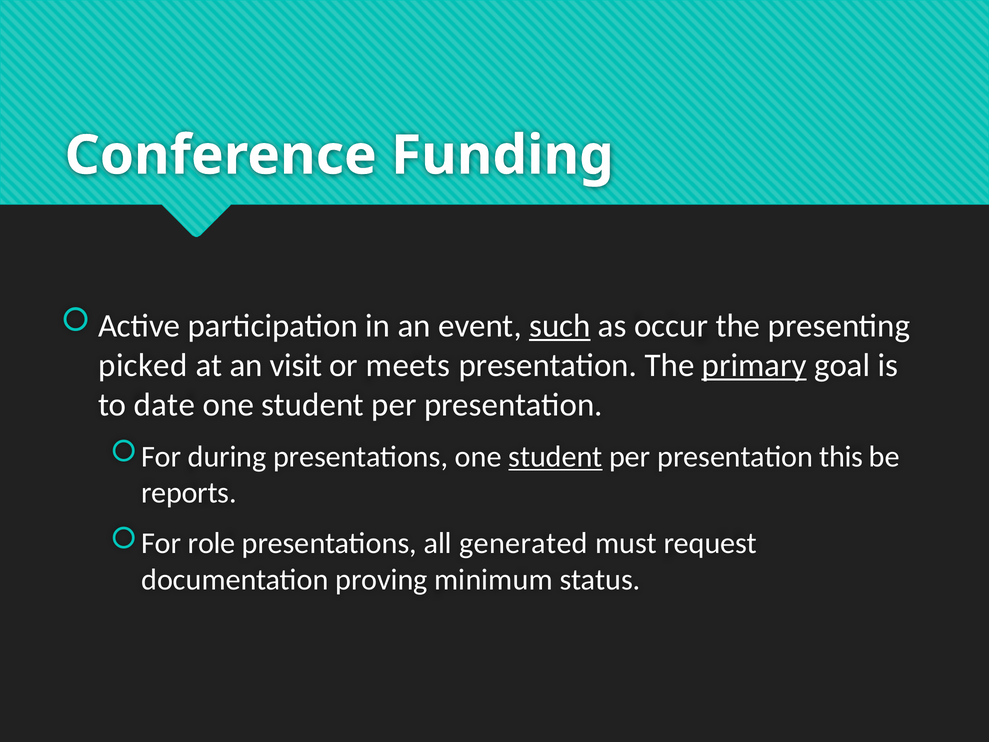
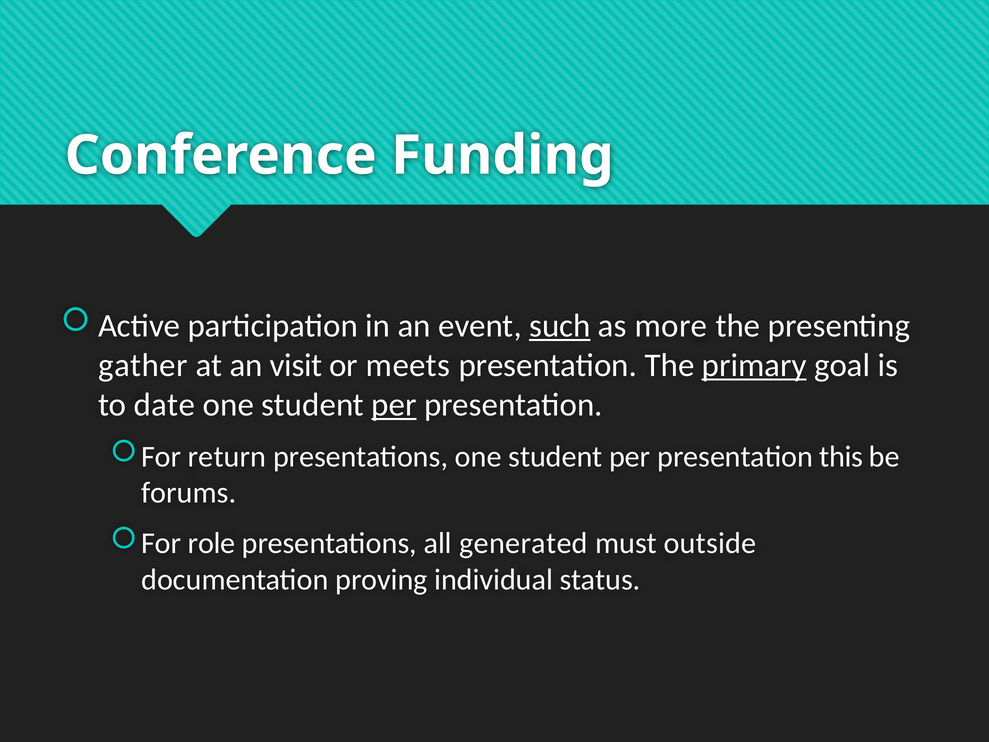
occur: occur -> more (671, 326)
picked: picked -> gather (143, 365)
per underline: none -> present (394, 405)
during: during -> return (227, 457)
student underline: present -> none (555, 457)
reports: reports -> forums (189, 493)
request: request -> outside (710, 543)
minimum: minimum -> individual (494, 580)
